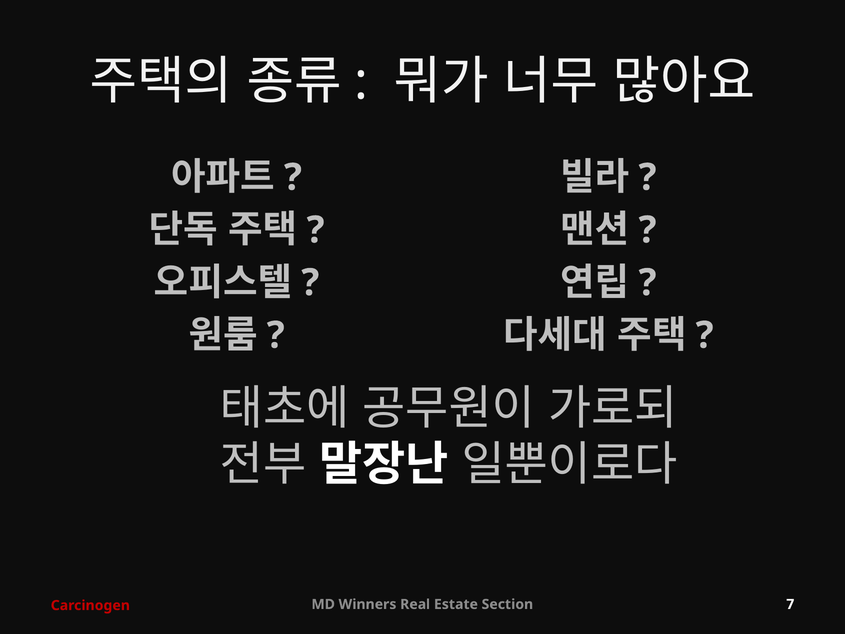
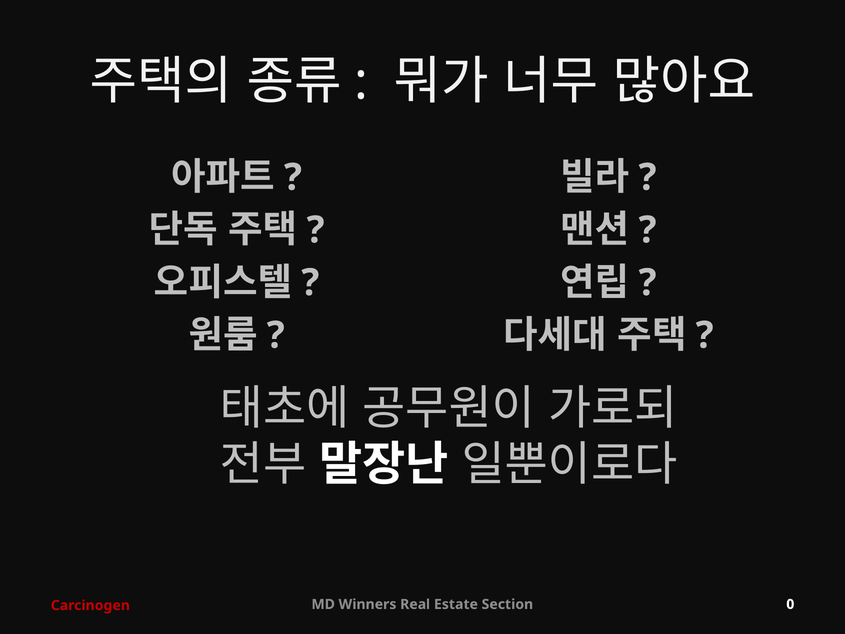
7: 7 -> 0 (790, 604)
